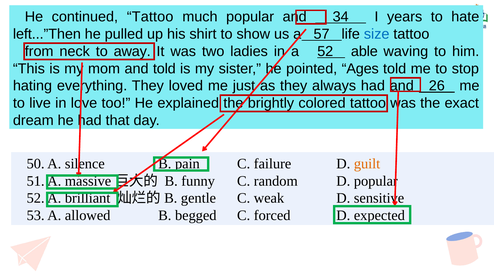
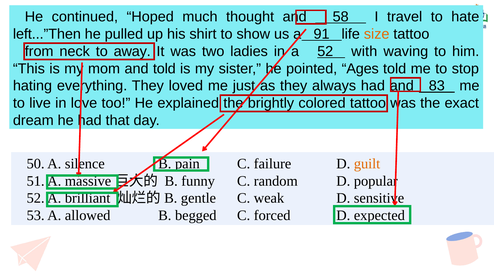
continued Tattoo: Tattoo -> Hoped (150, 17)
much popular: popular -> thought (250, 17)
34: 34 -> 58 (341, 17)
years: years -> travel (405, 17)
57: 57 -> 91 (322, 34)
size colour: blue -> orange (377, 34)
able: able -> with (364, 51)
26: 26 -> 83 (437, 86)
